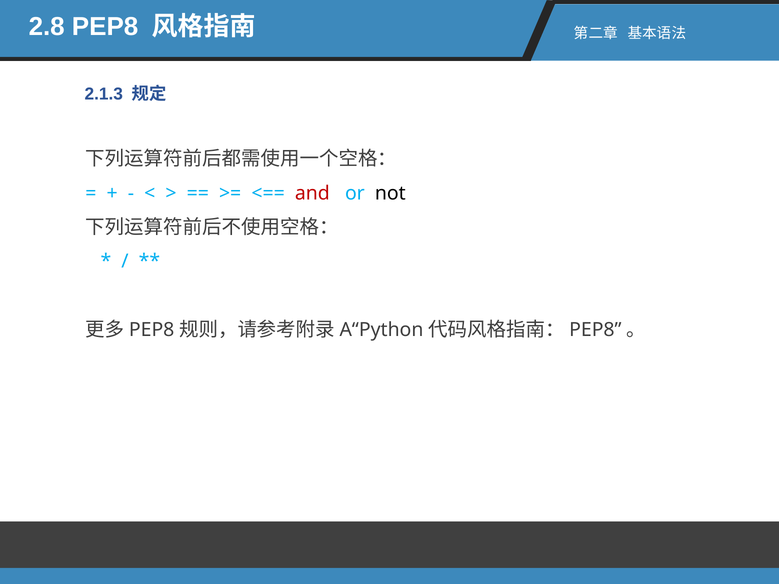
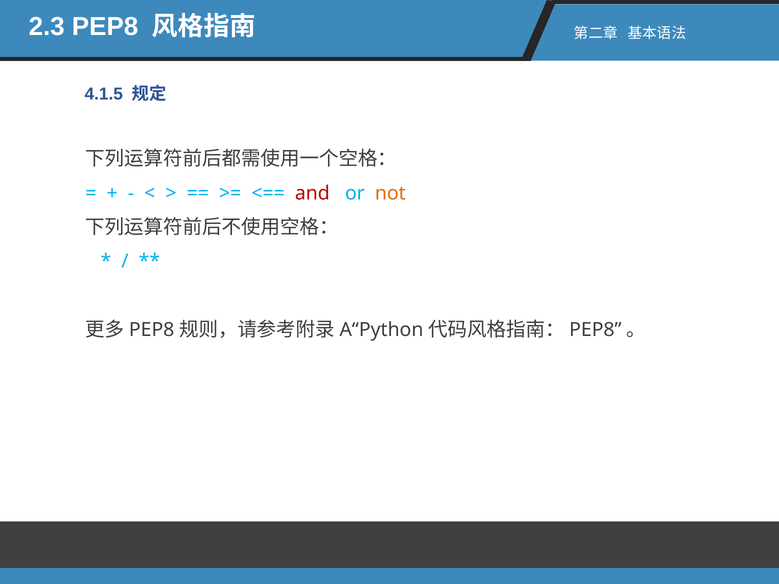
2.8: 2.8 -> 2.3 (47, 27)
2.1.3: 2.1.3 -> 4.1.5 (104, 94)
not colour: black -> orange (390, 193)
